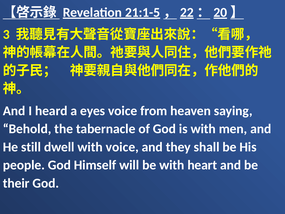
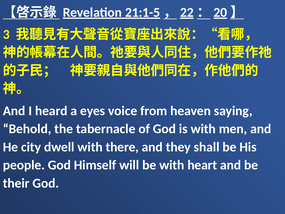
still: still -> city (31, 147)
with voice: voice -> there (122, 147)
